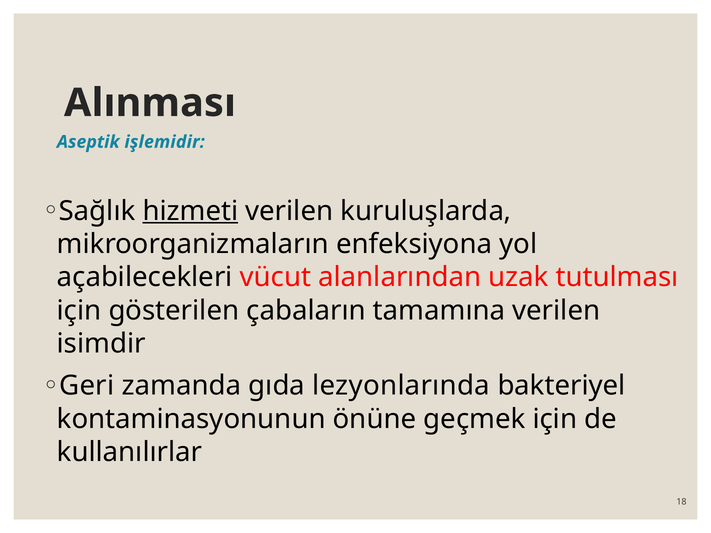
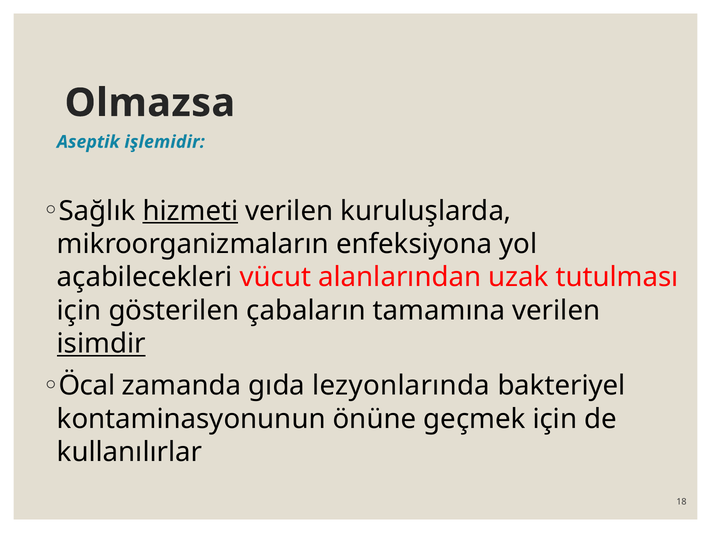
Alınması: Alınması -> Olmazsa (150, 103)
isimdir underline: none -> present (101, 344)
Geri: Geri -> Öcal (87, 386)
